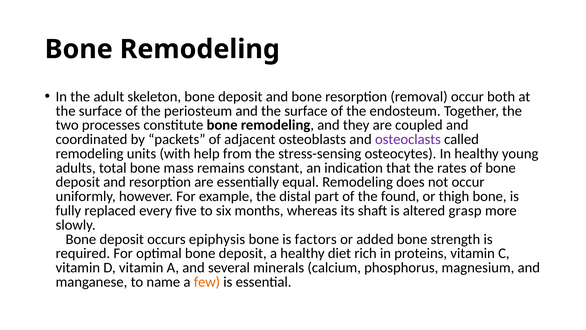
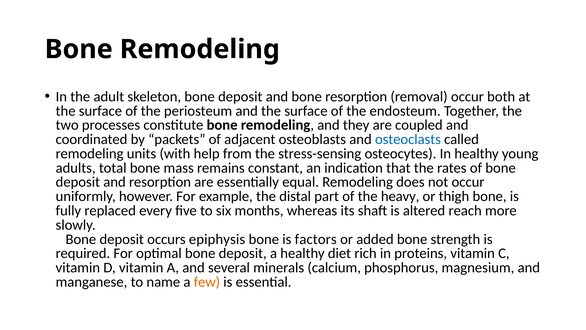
osteoclasts colour: purple -> blue (408, 139)
found: found -> heavy (400, 196)
grasp: grasp -> reach (465, 210)
